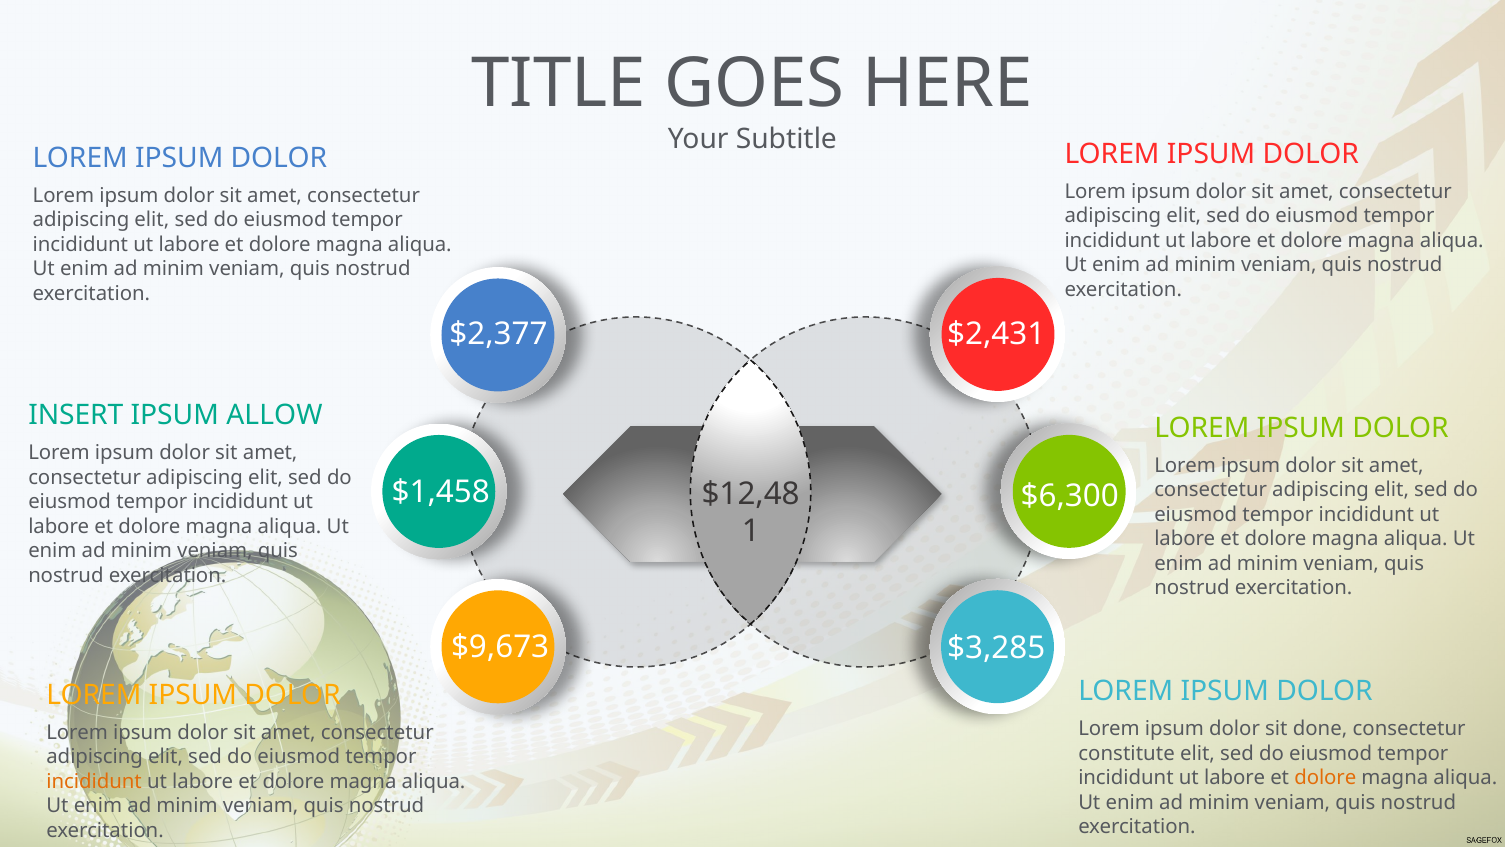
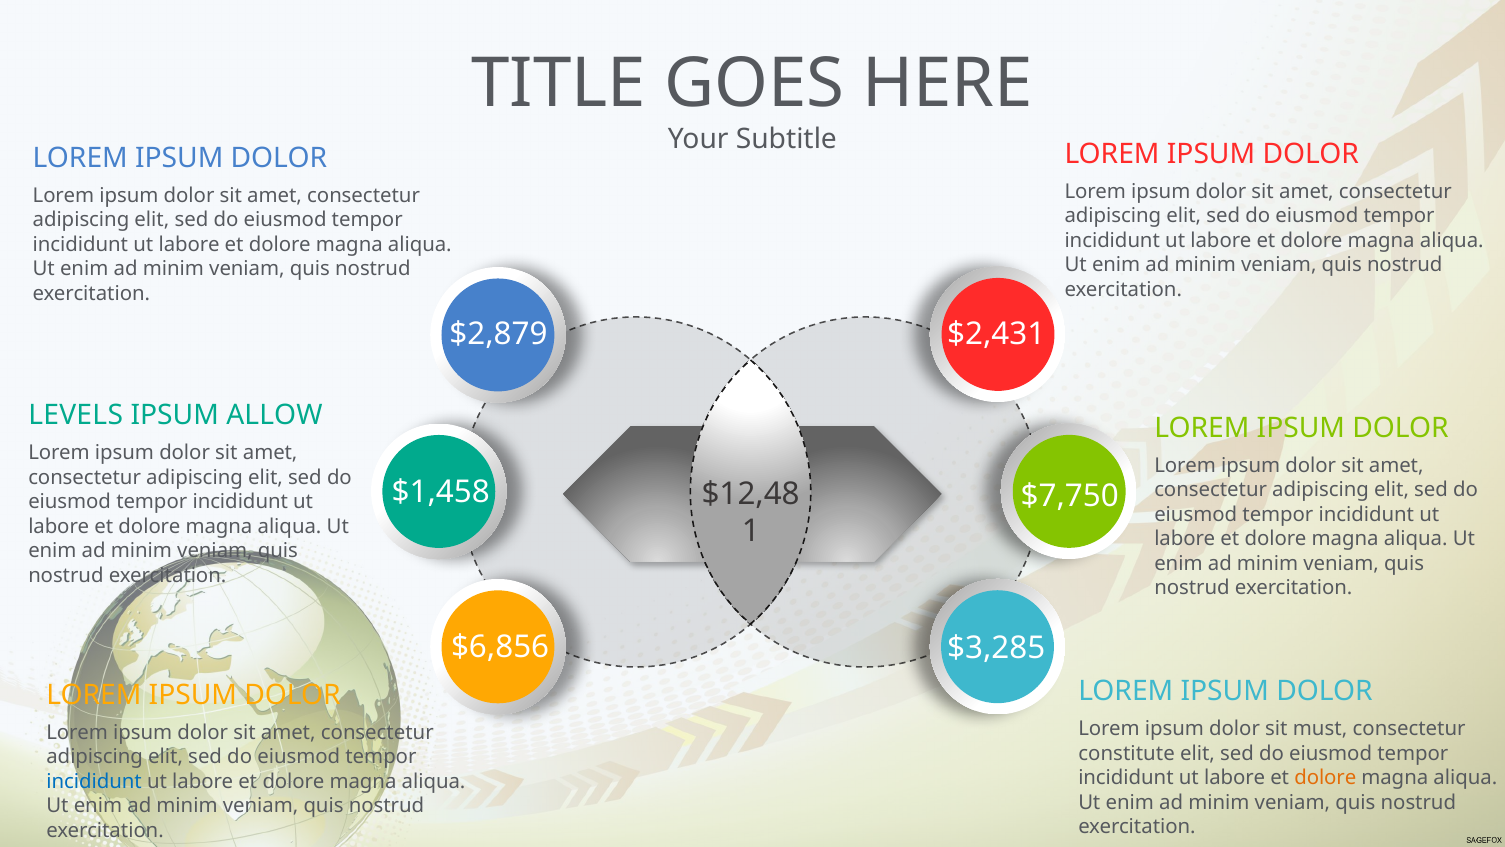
$2,377: $2,377 -> $2,879 (498, 334)
INSERT: INSERT -> LEVELS (76, 415)
$6,300: $6,300 -> $7,750 (1070, 495)
$9,673: $9,673 -> $6,856 (500, 647)
done: done -> must (1320, 729)
incididunt colour: orange -> blue (94, 781)
